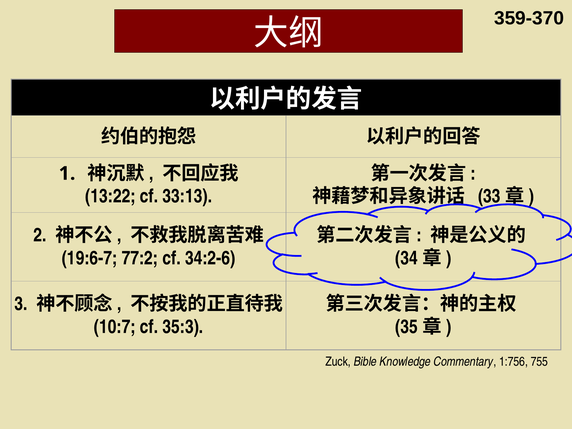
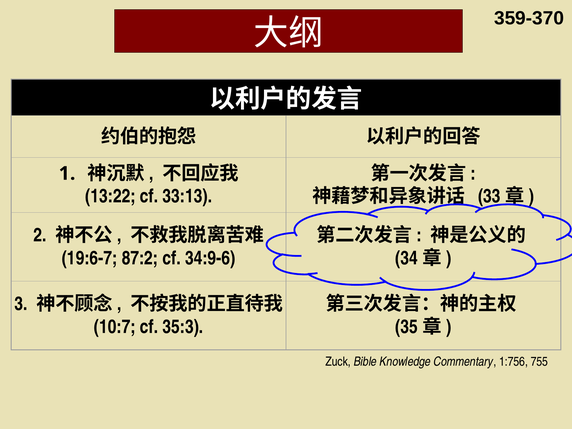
77:2: 77:2 -> 87:2 (140, 258)
34:2-6: 34:2-6 -> 34:9-6 (210, 258)
